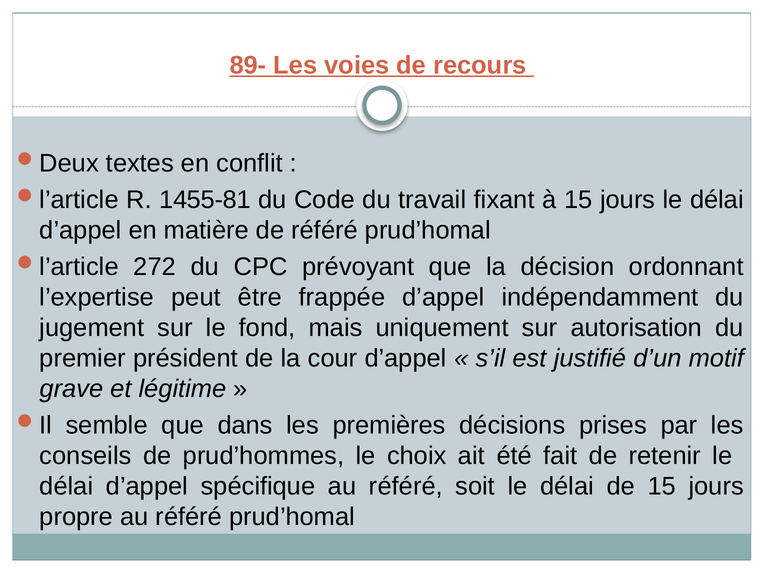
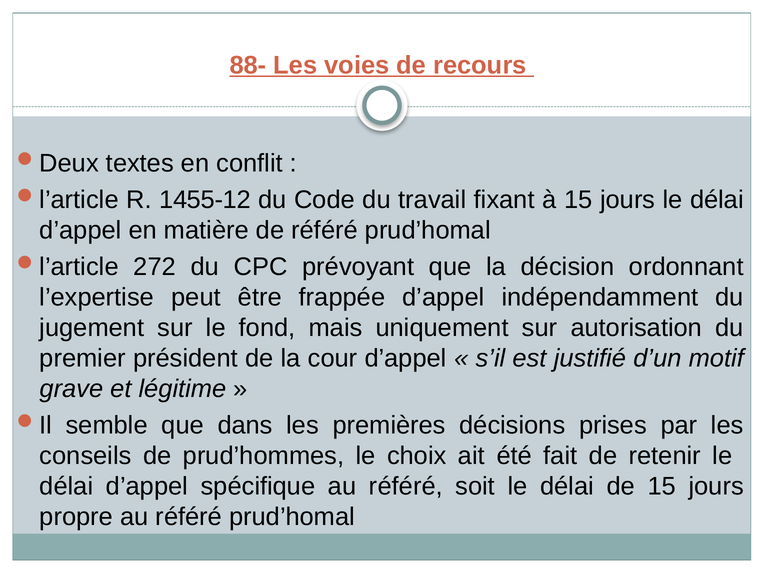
89-: 89- -> 88- (248, 65)
1455-81: 1455-81 -> 1455-12 (205, 200)
